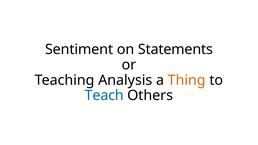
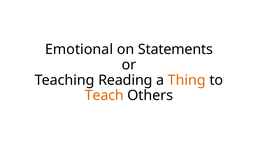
Sentiment: Sentiment -> Emotional (79, 49)
Analysis: Analysis -> Reading (125, 80)
Teach colour: blue -> orange (104, 96)
